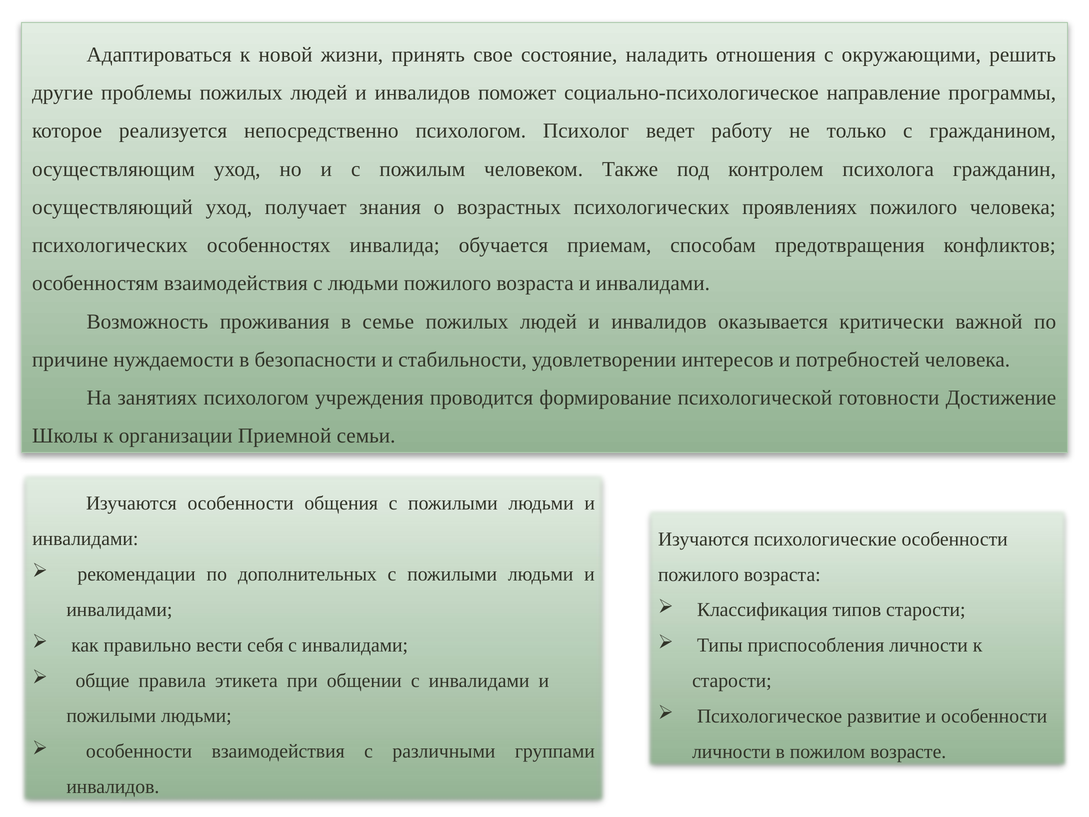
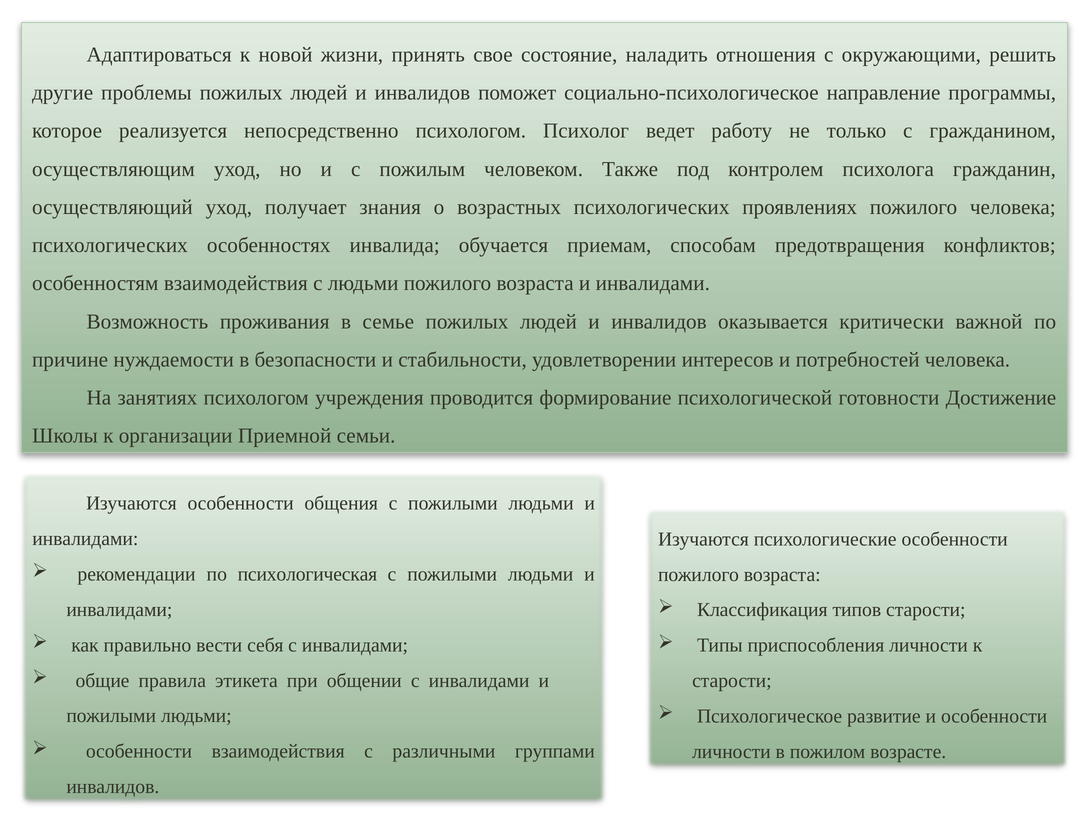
дополнительных: дополнительных -> психологическая (307, 574)
